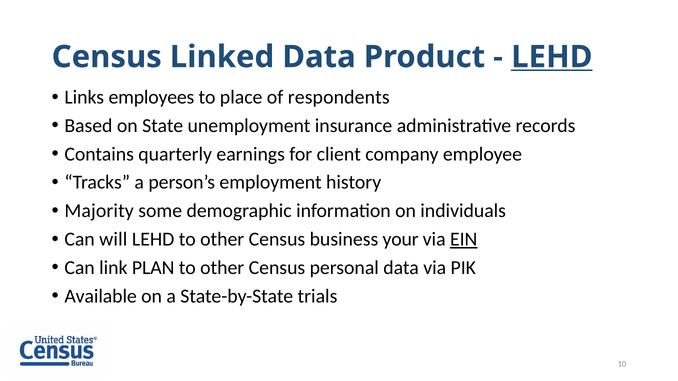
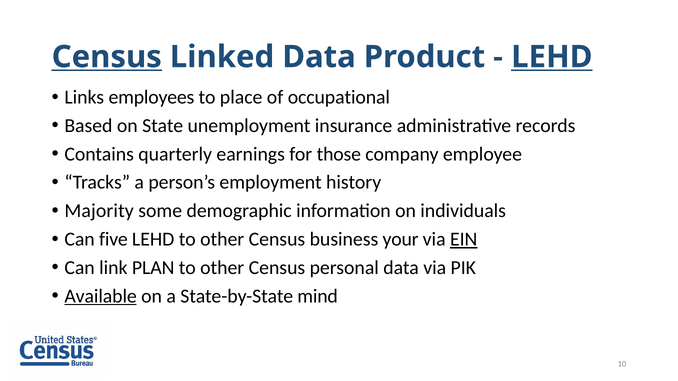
Census underline: none -> present (107, 57)
respondents: respondents -> occupational (339, 97)
client: client -> those (339, 154)
will: will -> five (113, 240)
Available underline: none -> present (101, 296)
trials: trials -> mind (318, 296)
